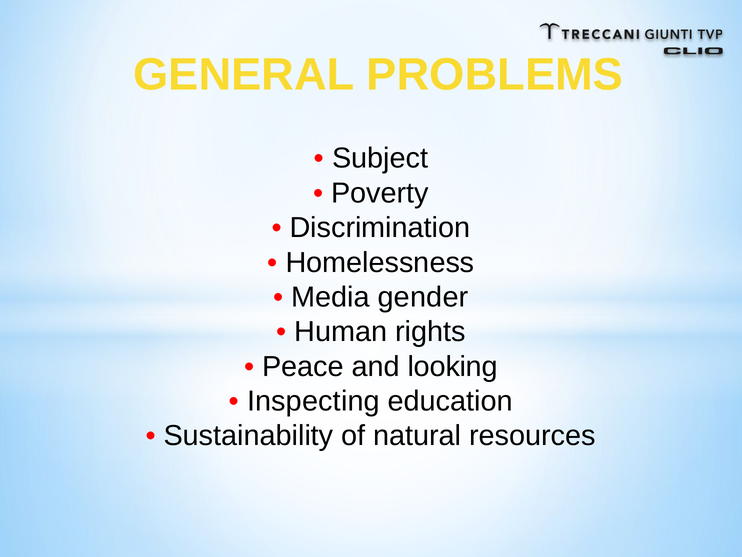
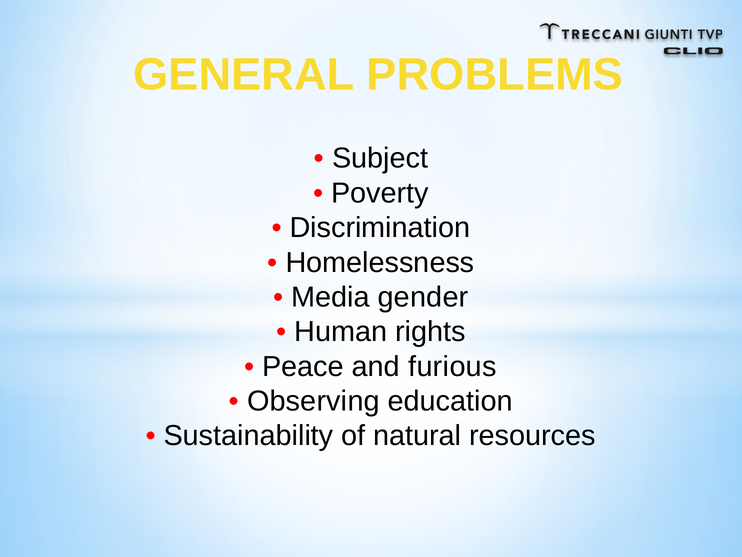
looking: looking -> furious (453, 366)
Inspecting: Inspecting -> Observing (313, 401)
